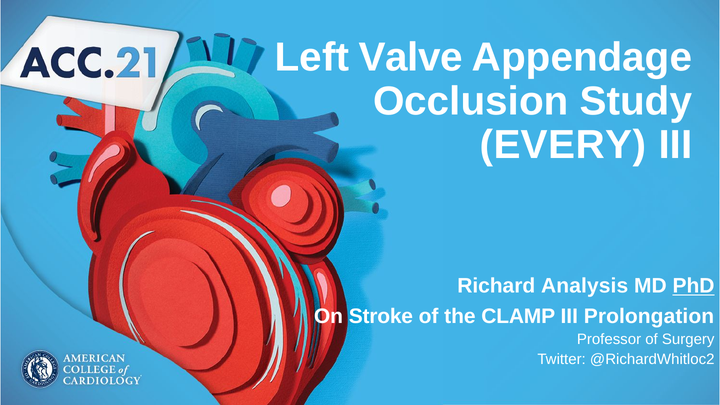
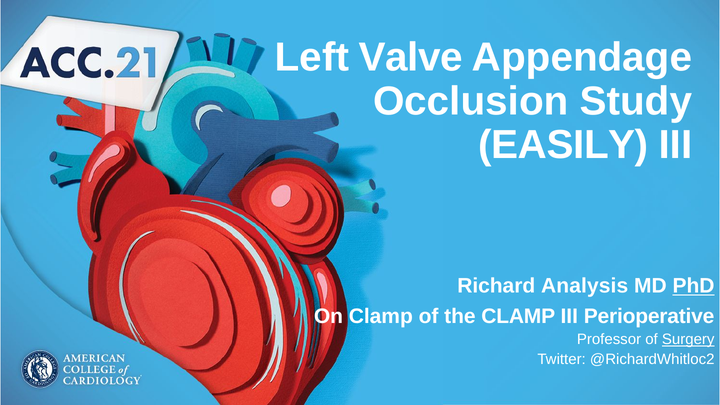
EVERY: EVERY -> EASILY (563, 145)
On Stroke: Stroke -> Clamp (381, 316)
Prolongation: Prolongation -> Perioperative (649, 316)
Surgery underline: none -> present (688, 339)
